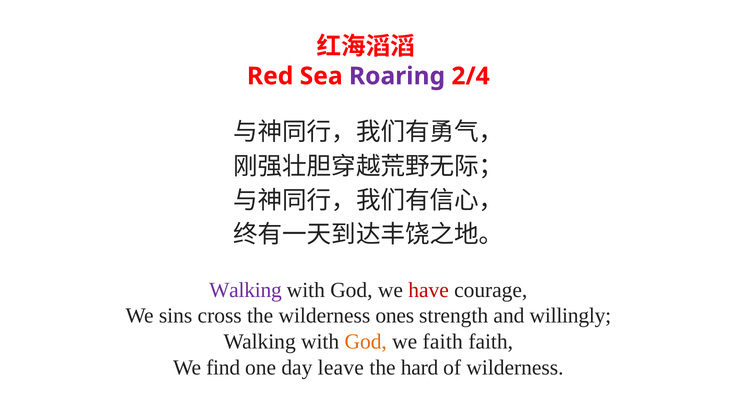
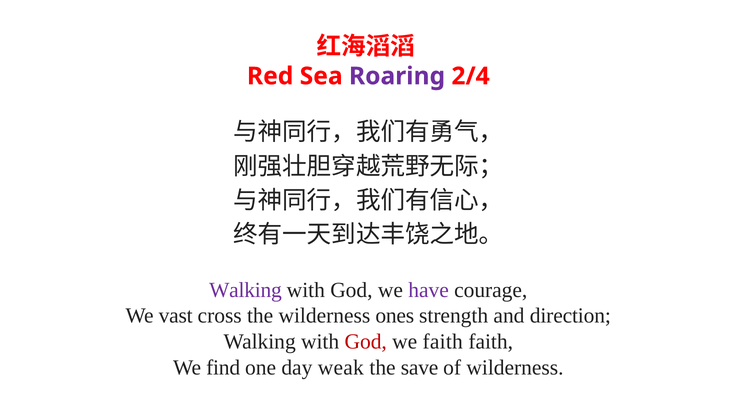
have colour: red -> purple (429, 290)
sins: sins -> vast (176, 315)
willingly: willingly -> direction (570, 315)
God colour: orange -> red (366, 341)
leave: leave -> weak (341, 367)
hard: hard -> save (420, 367)
